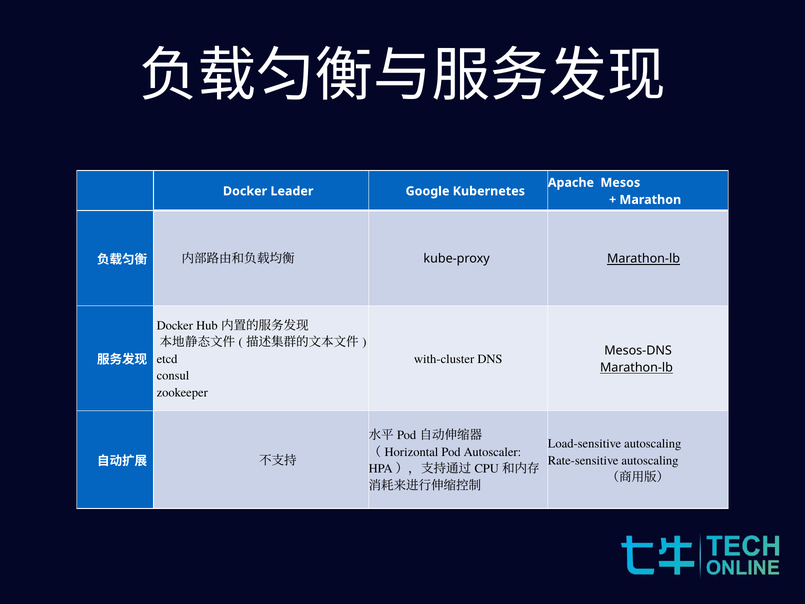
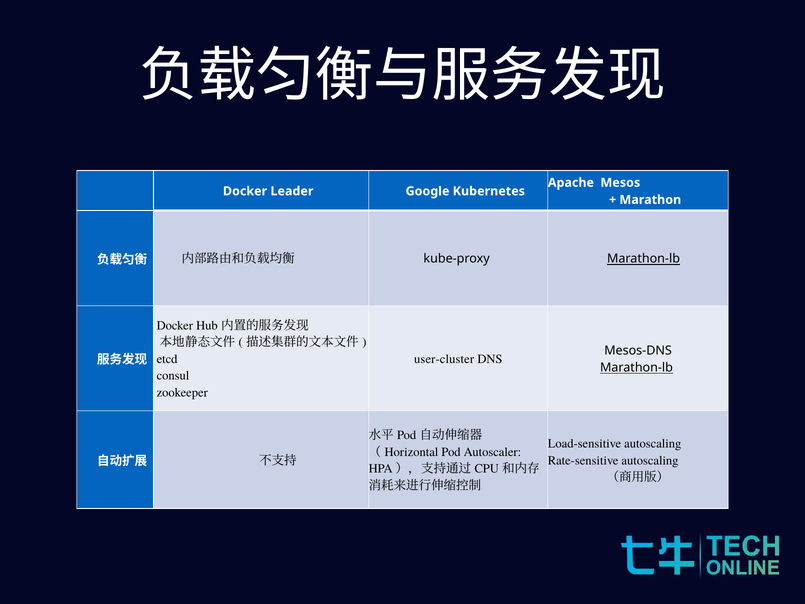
with-cluster: with-cluster -> user-cluster (444, 359)
